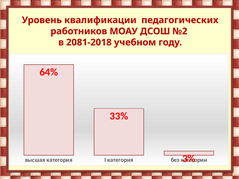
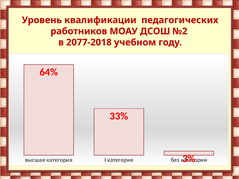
2081-2018: 2081-2018 -> 2077-2018 (89, 42)
